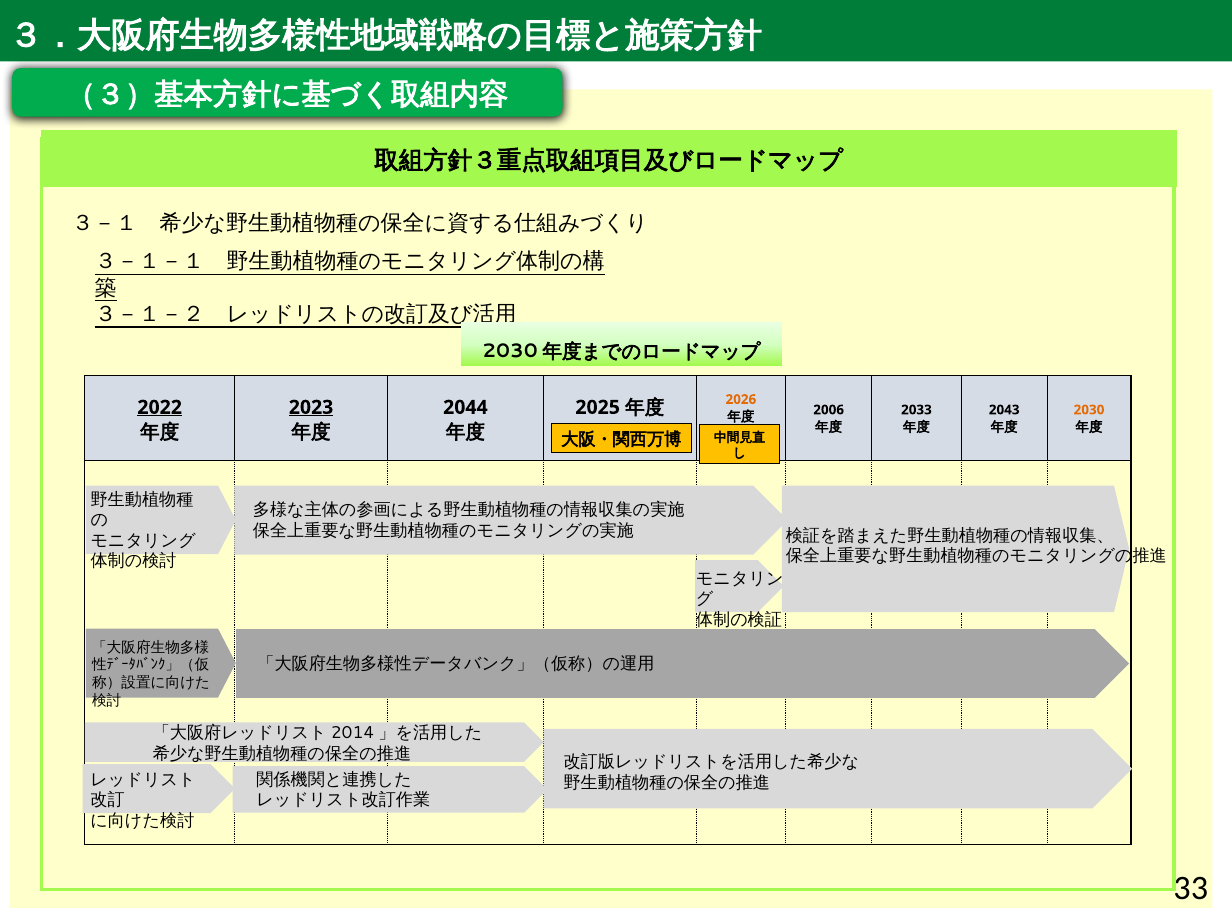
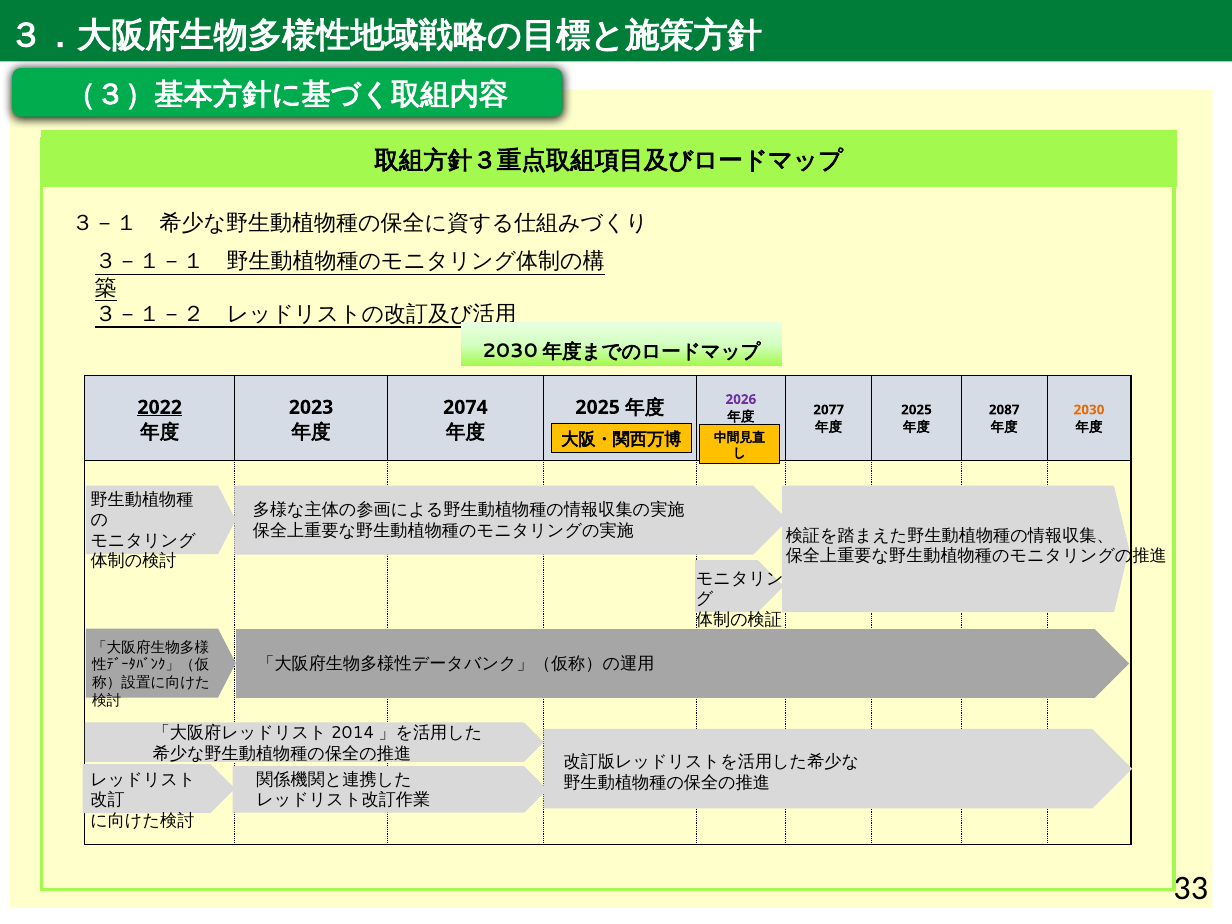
2023 underline: present -> none (311, 407)
2044: 2044 -> 2074 (465, 407)
2026 colour: orange -> purple (741, 399)
2033: 2033 -> 2025 (916, 410)
2043: 2043 -> 2087 (1004, 410)
2006: 2006 -> 2077 (829, 410)
